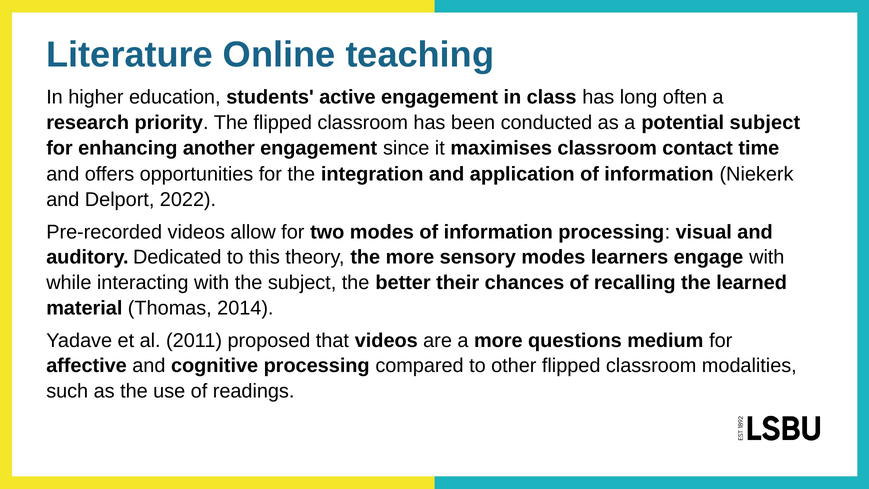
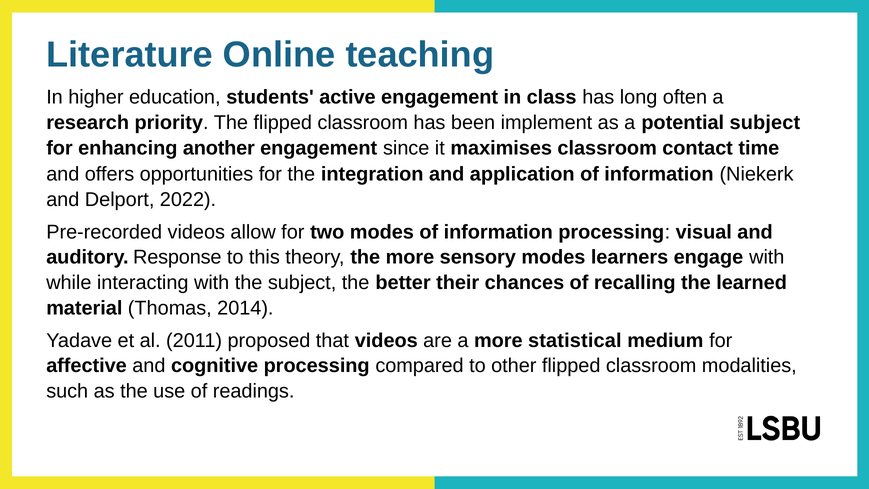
conducted: conducted -> implement (546, 123)
Dedicated: Dedicated -> Response (177, 257)
questions: questions -> statistical (575, 340)
